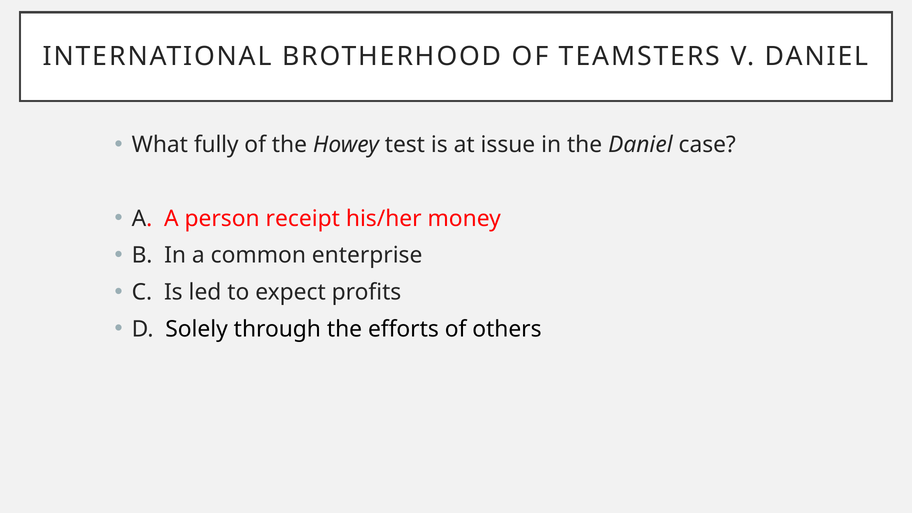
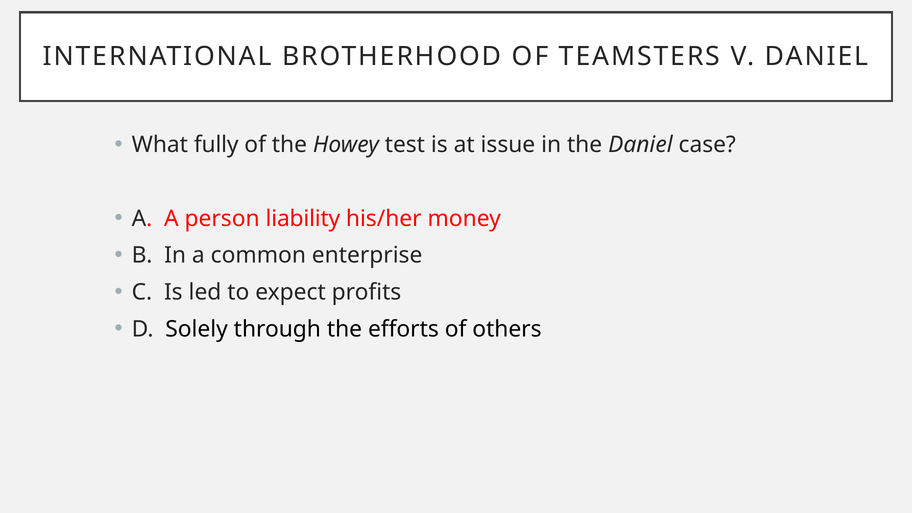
receipt: receipt -> liability (303, 219)
